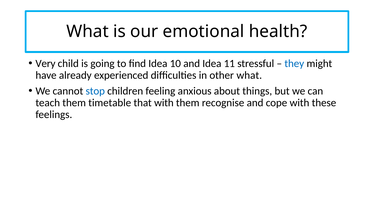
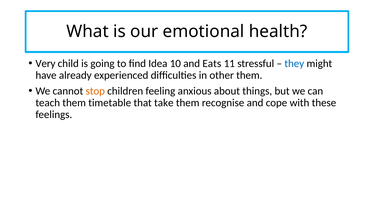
and Idea: Idea -> Eats (212, 63)
other what: what -> them (249, 75)
stop colour: blue -> orange (95, 91)
that with: with -> take (164, 102)
